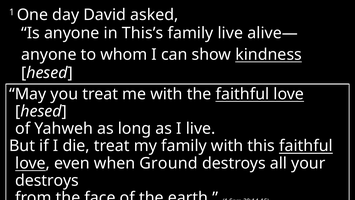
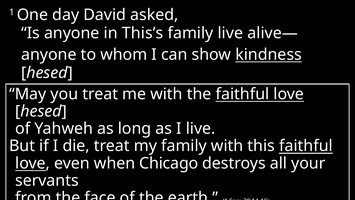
Ground: Ground -> Chicago (169, 163)
destroys: destroys -> servants (47, 180)
